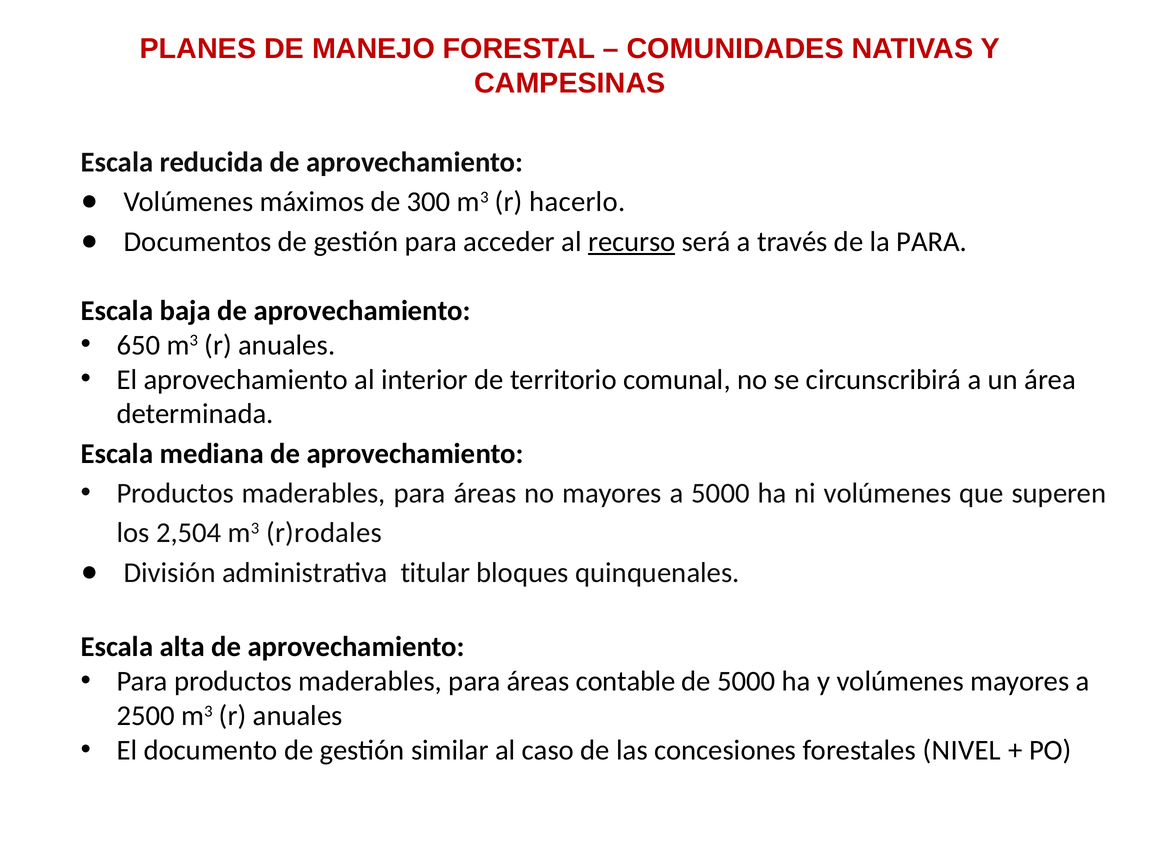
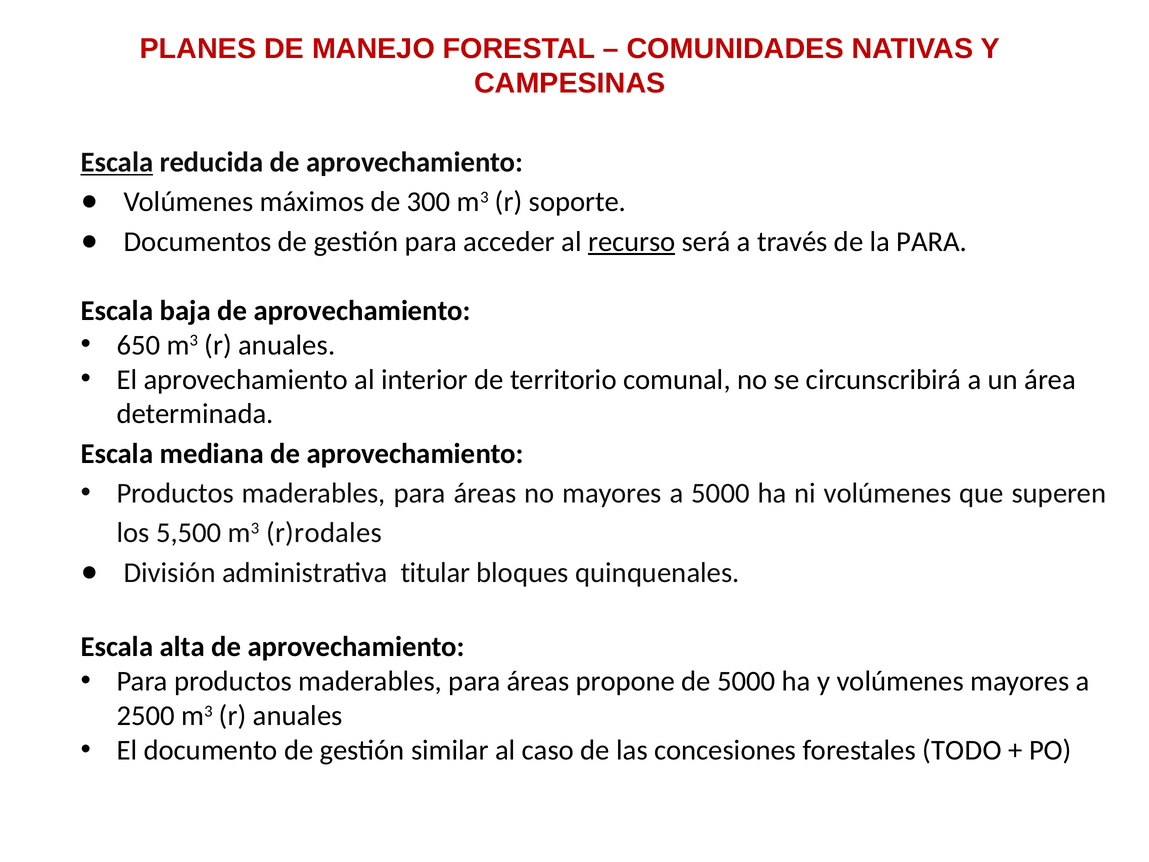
Escala underline: none -> present (117, 162)
hacerlo: hacerlo -> soporte (577, 202)
2,504: 2,504 -> 5,500 (189, 533)
contable: contable -> propone (625, 681)
NIVEL: NIVEL -> TODO (962, 750)
